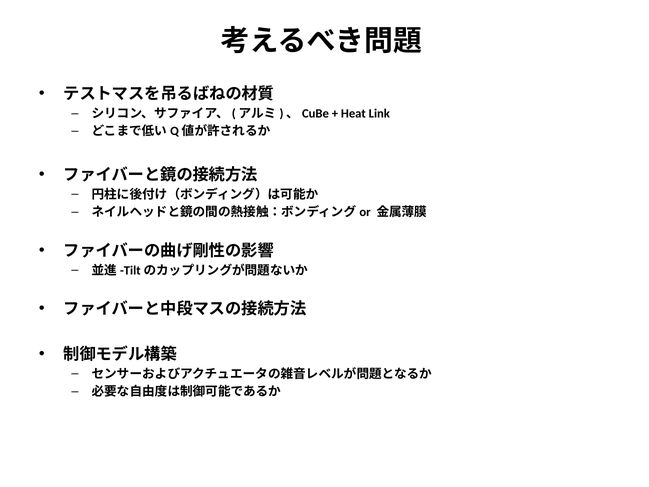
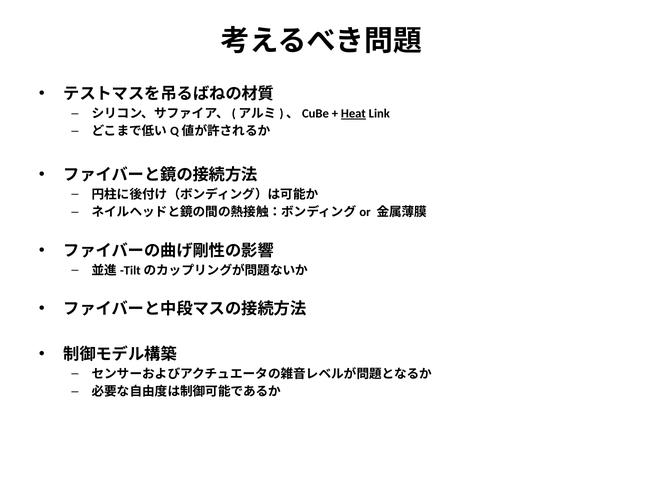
Heat underline: none -> present (353, 114)
